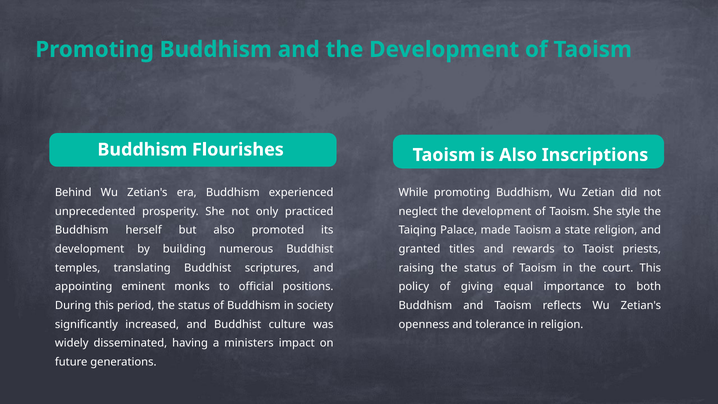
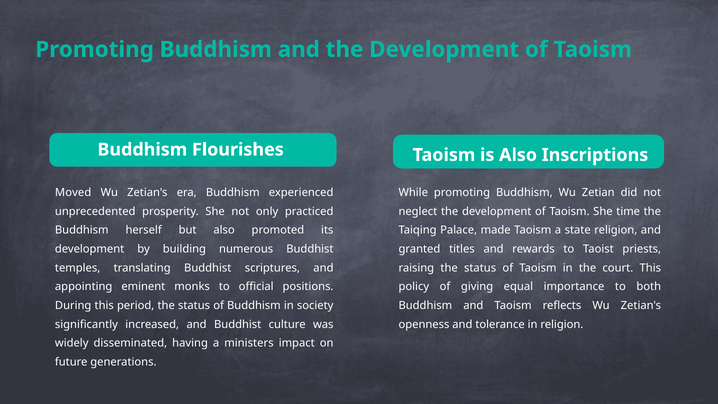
Behind: Behind -> Moved (73, 192)
style: style -> time (628, 211)
